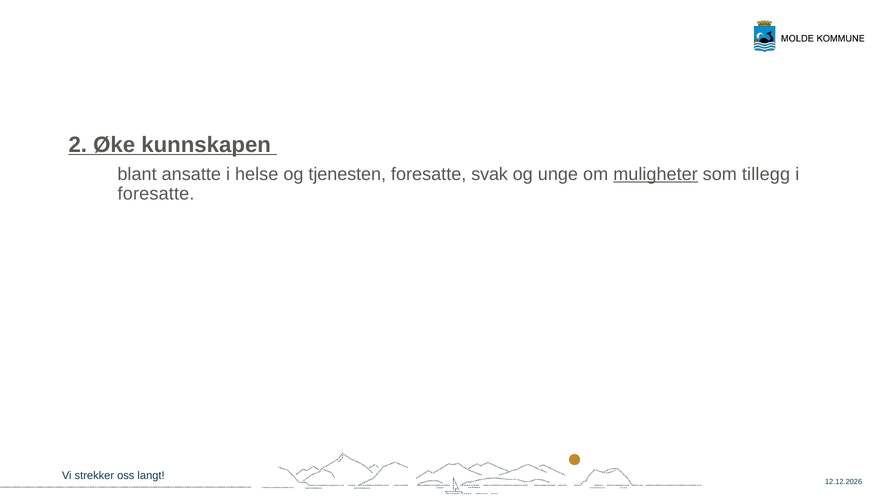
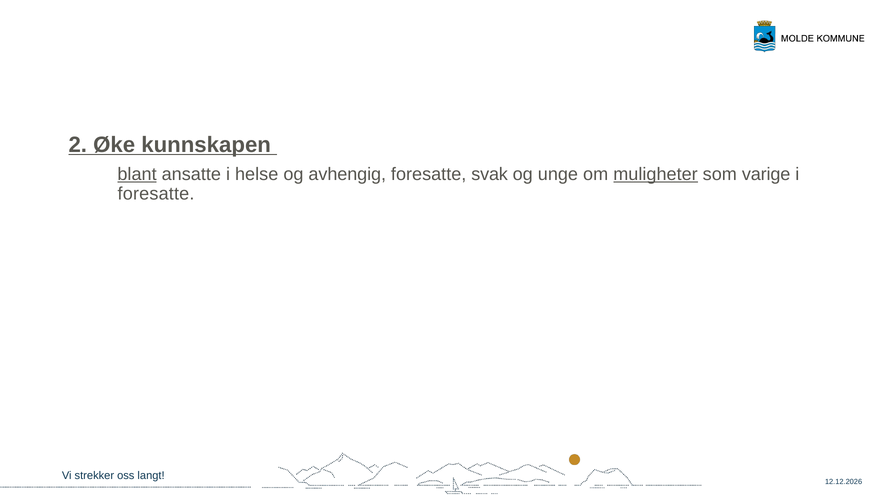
blant underline: none -> present (137, 174)
tjenesten: tjenesten -> avhengig (347, 174)
tillegg: tillegg -> varige (766, 174)
